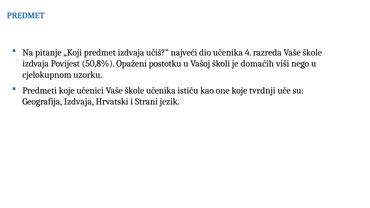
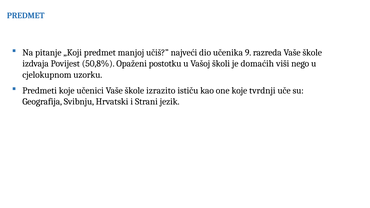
predmet izdvaja: izdvaja -> manjoj (131, 53)
4: 4 -> 9 (248, 53)
škole učenika: učenika -> izrazito (161, 91)
Geografija Izdvaja: Izdvaja -> Svibnju (79, 102)
